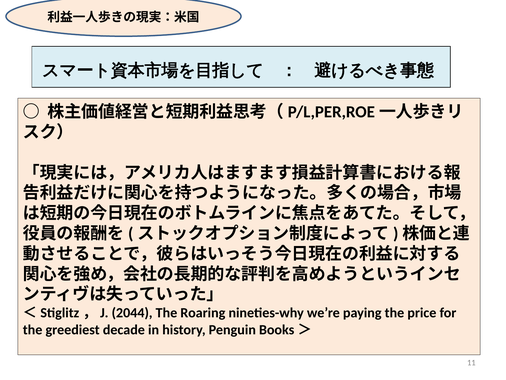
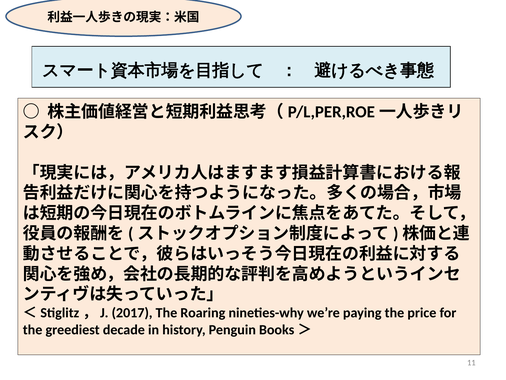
2044: 2044 -> 2017 (132, 312)
